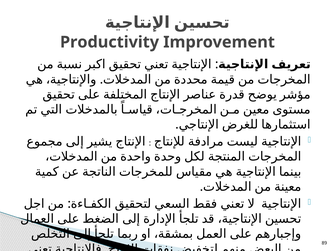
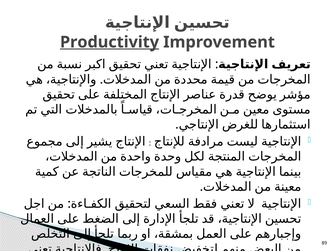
Productivity underline: none -> present (110, 42)
